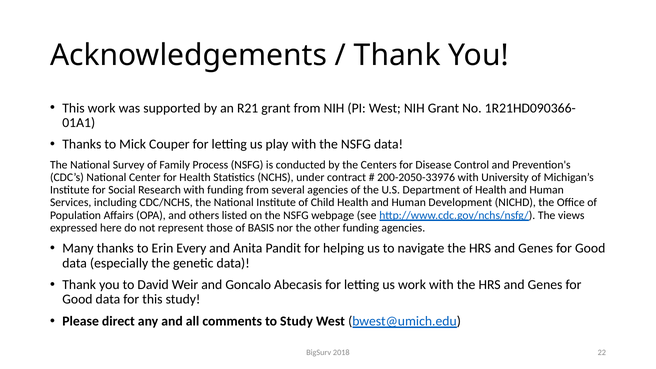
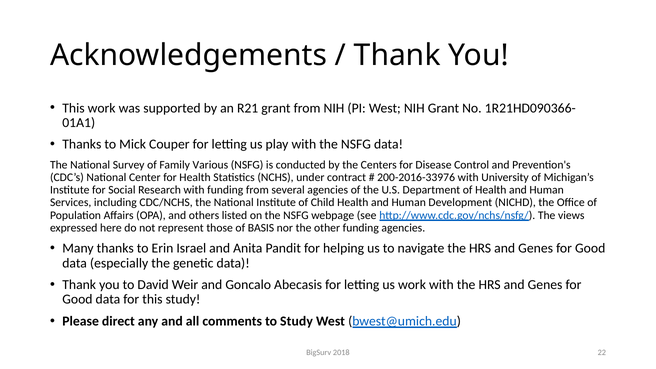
Process: Process -> Various (210, 165)
200-2050-33976: 200-2050-33976 -> 200-2016-33976 (416, 177)
Every: Every -> Israel (191, 248)
